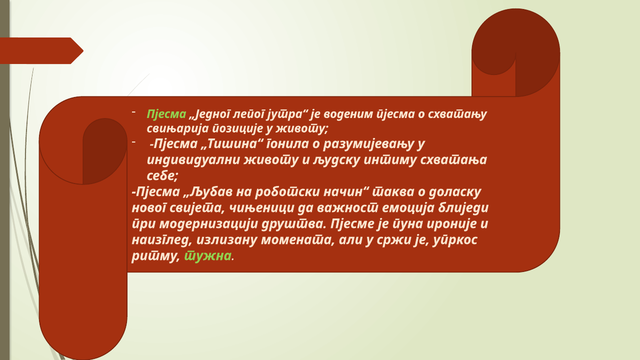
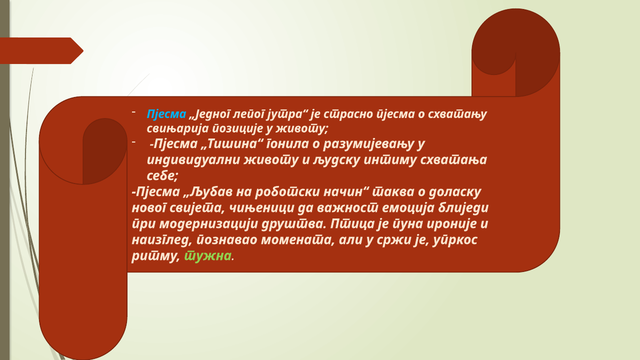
Пјесма colour: light green -> light blue (166, 114)
воденим: воденим -> страсно (348, 114)
Пјесме: Пјесме -> Птица (353, 224)
излизану: излизану -> познавао (227, 240)
